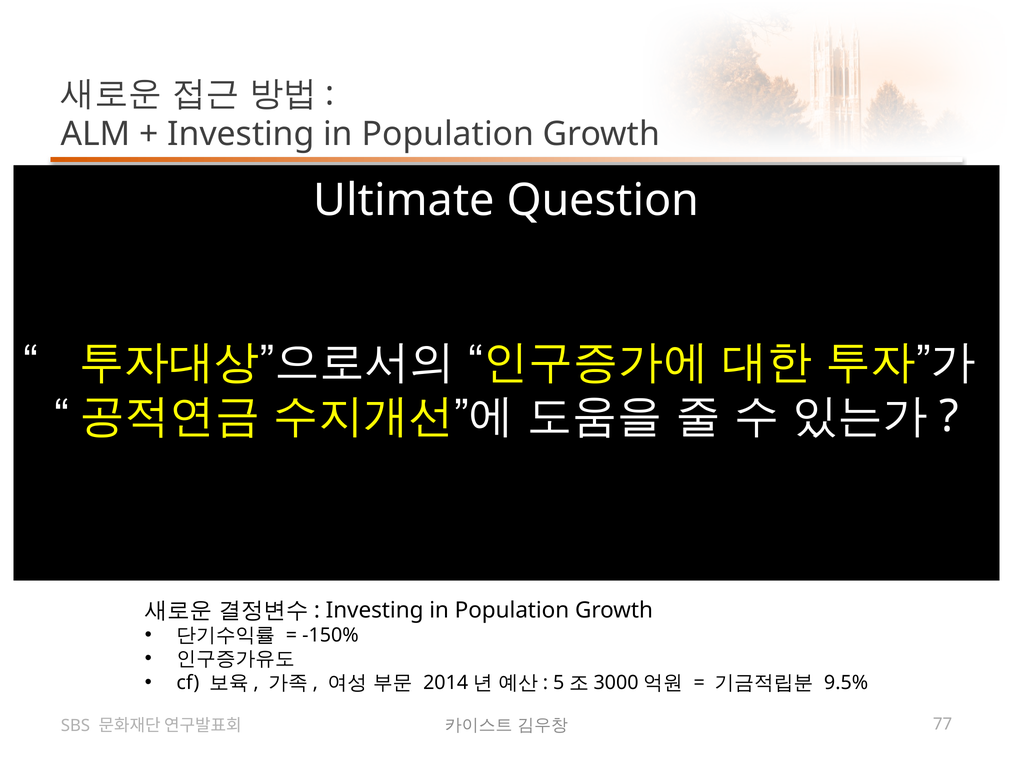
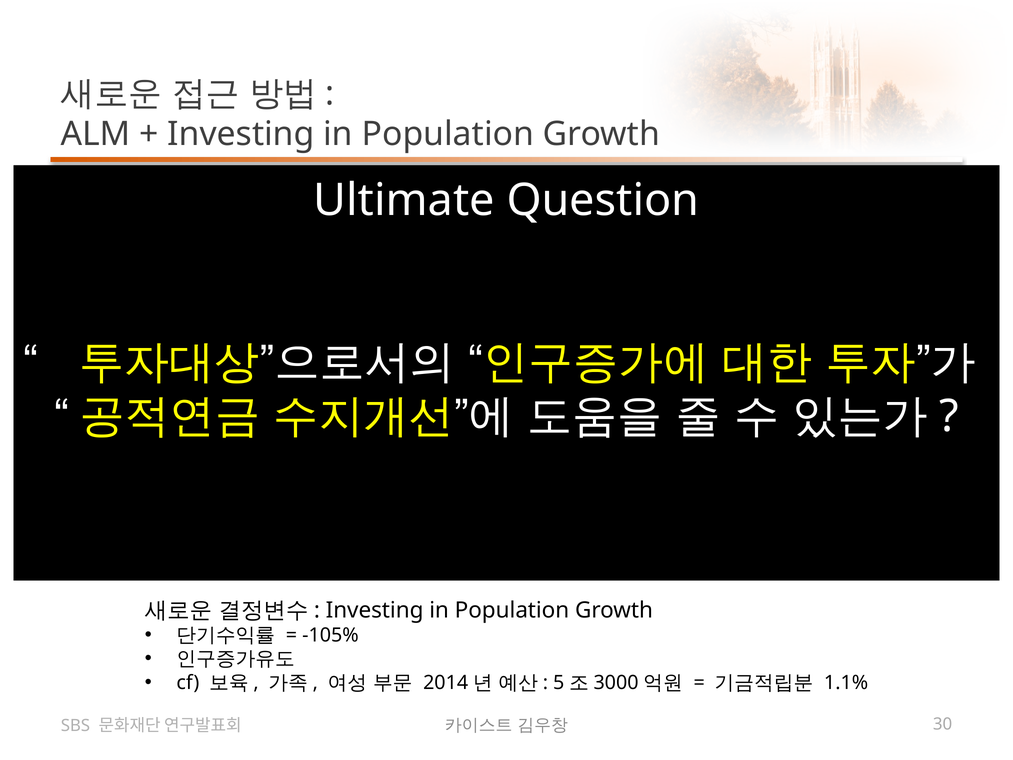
-150%: -150% -> -105% (330, 635)
9.5%: 9.5% -> 1.1% (846, 682)
77: 77 -> 30 (943, 724)
